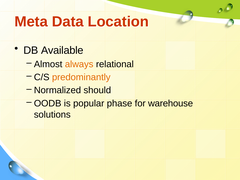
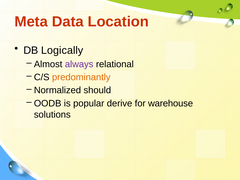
Available: Available -> Logically (62, 50)
always colour: orange -> purple (79, 64)
phase: phase -> derive (120, 103)
